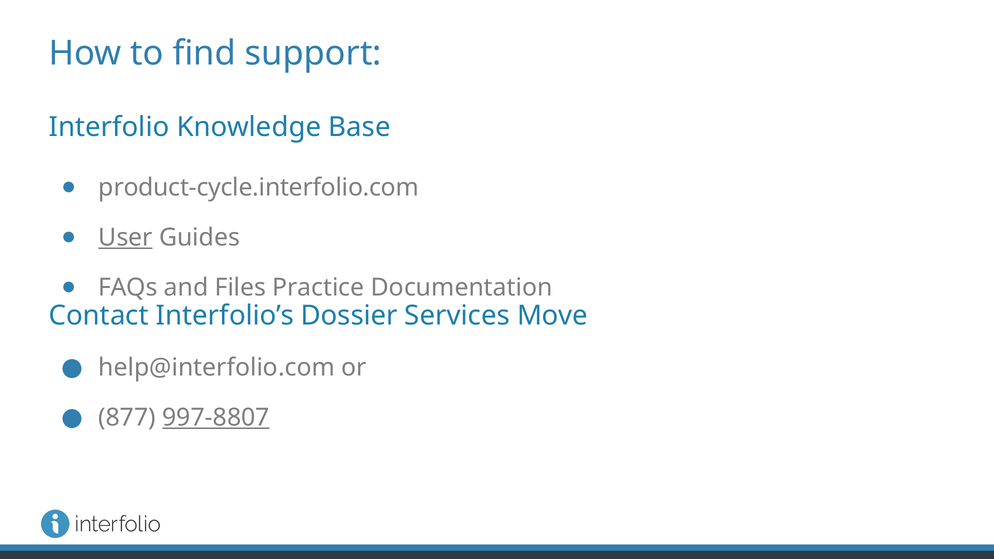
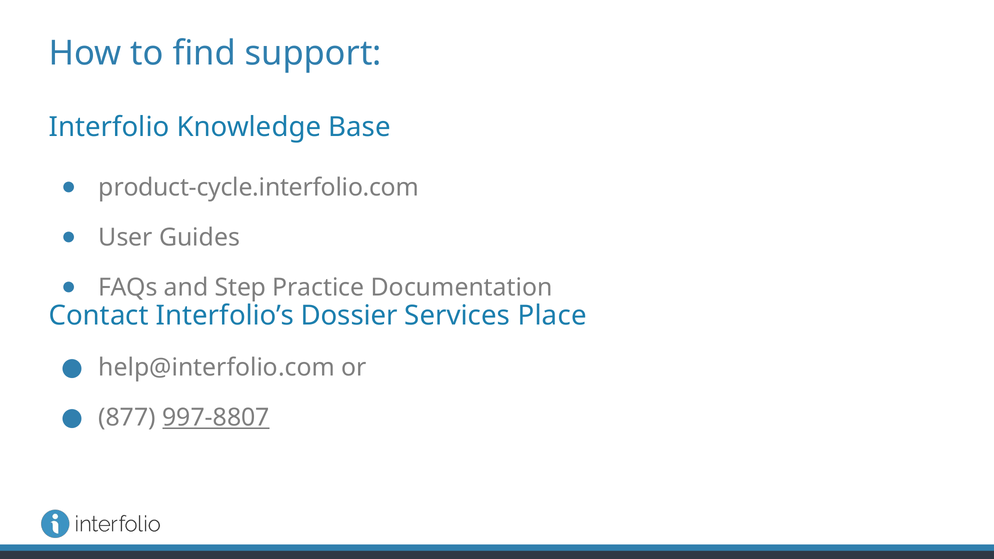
User underline: present -> none (126, 237)
Files: Files -> Step (241, 288)
Move: Move -> Place (552, 315)
